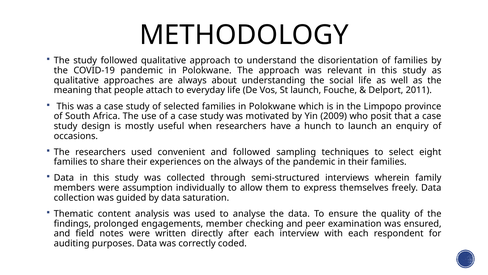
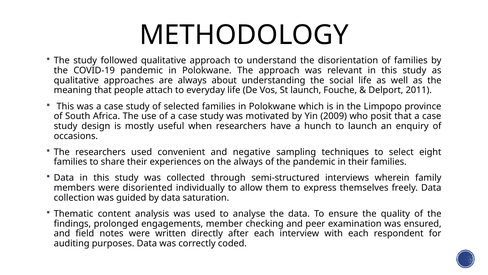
and followed: followed -> negative (252, 152)
assumption: assumption -> disoriented (148, 188)
